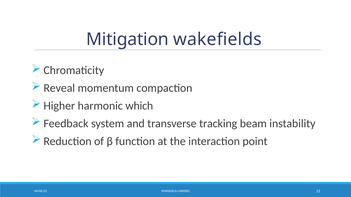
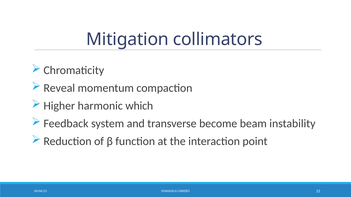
wakefields: wakefields -> collimators (218, 39)
tracking: tracking -> become (218, 124)
